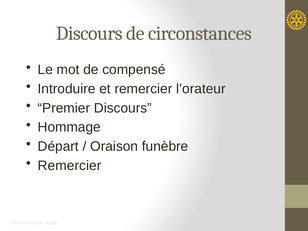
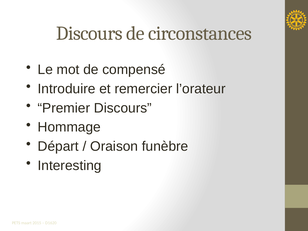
Remercier: Remercier -> Interesting (70, 166)
